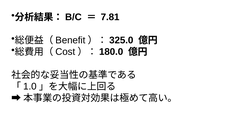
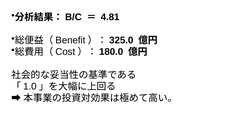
7.81: 7.81 -> 4.81 (110, 17)
